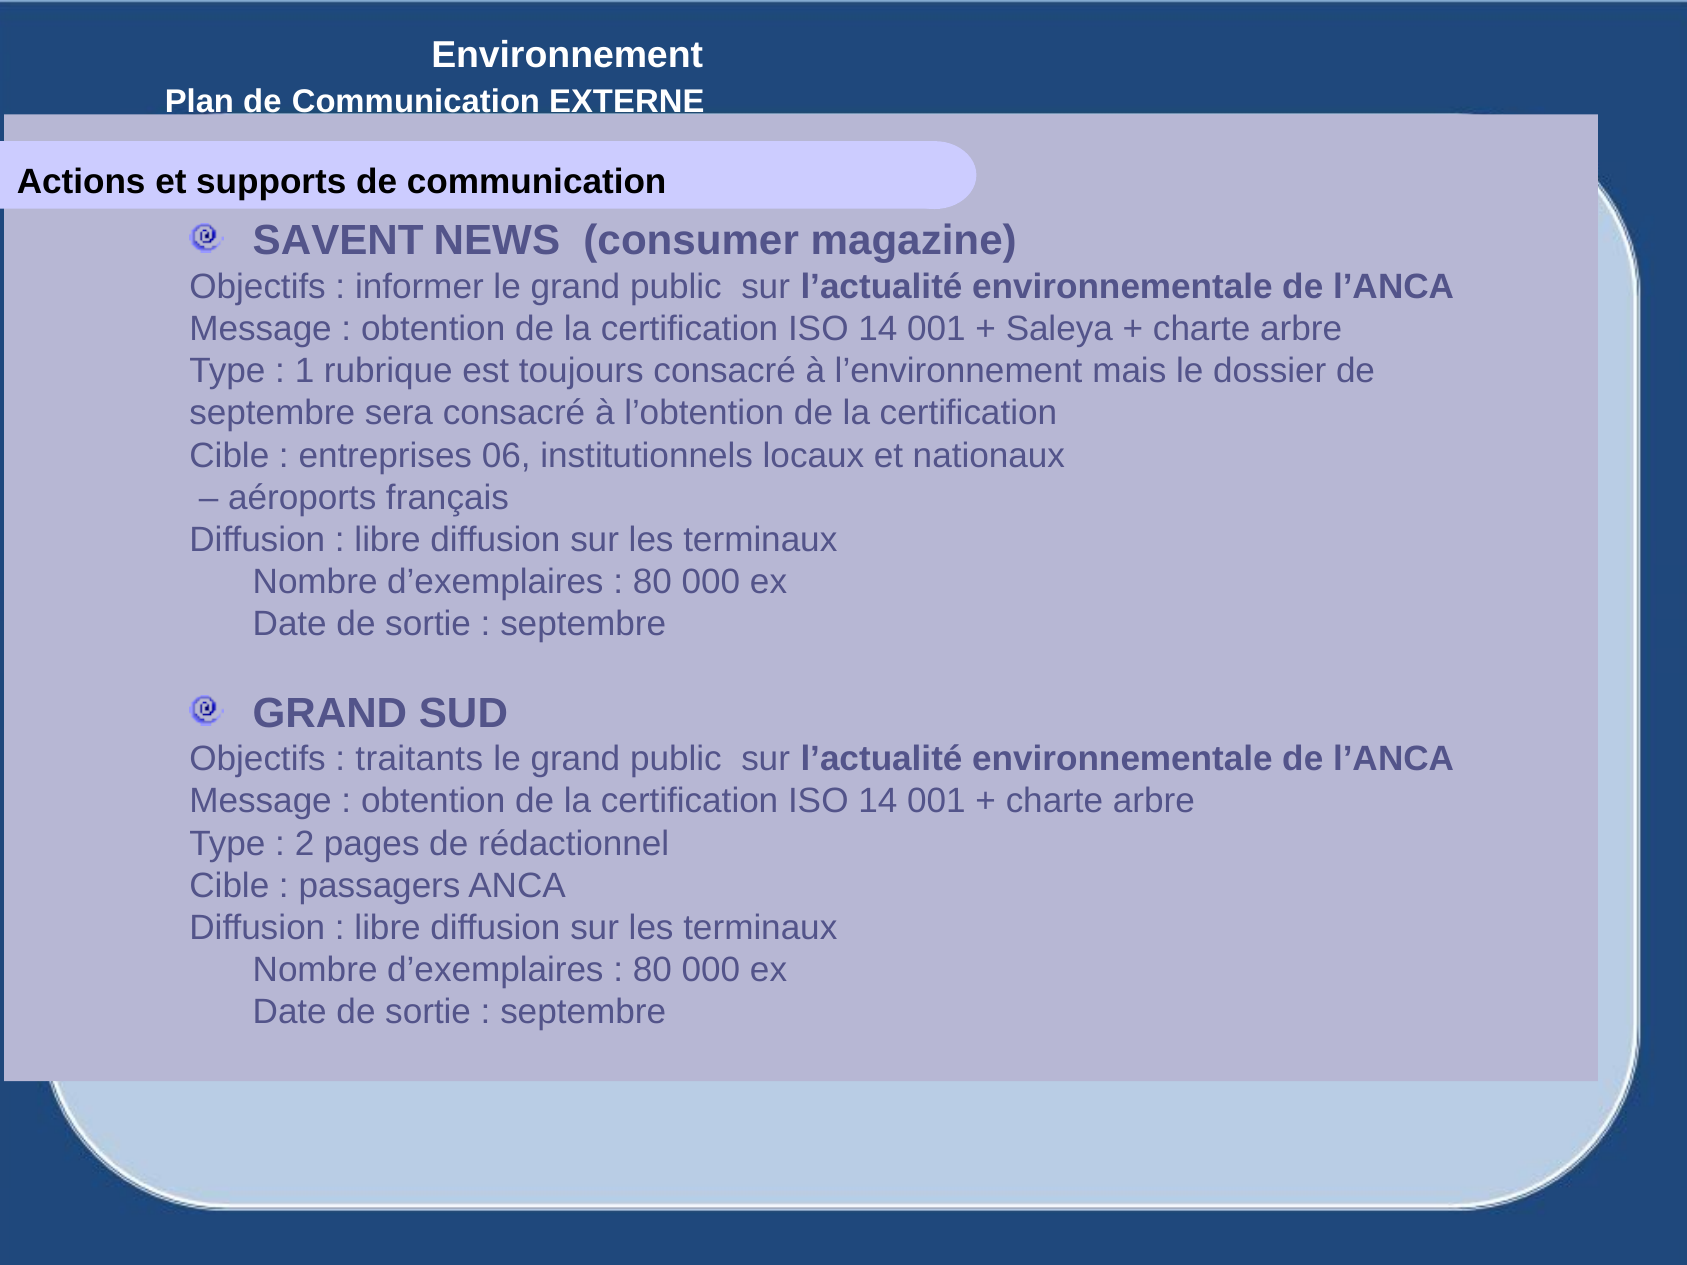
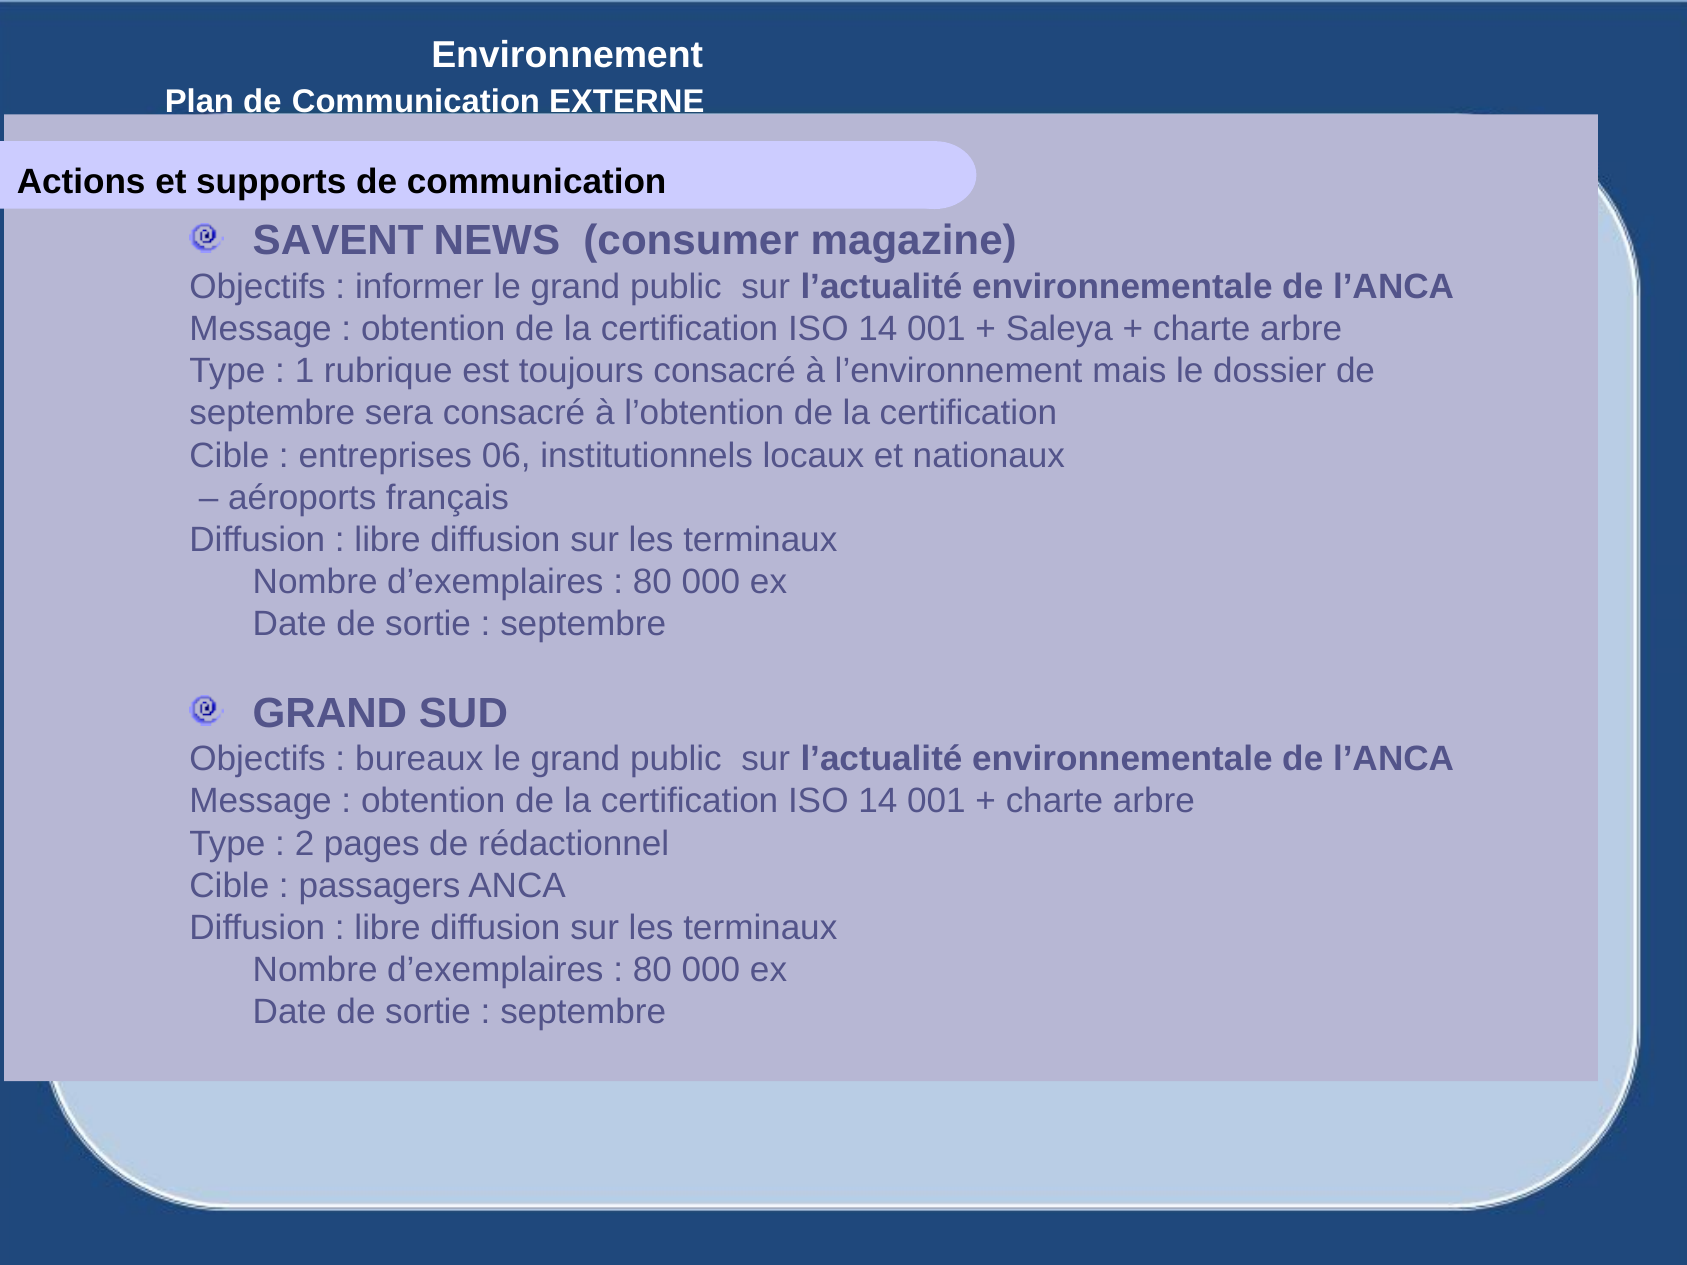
traitants: traitants -> bureaux (419, 759)
